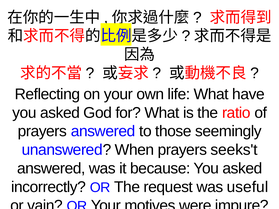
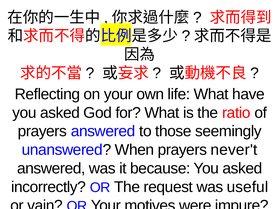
seeks't: seeks't -> never't (234, 150)
